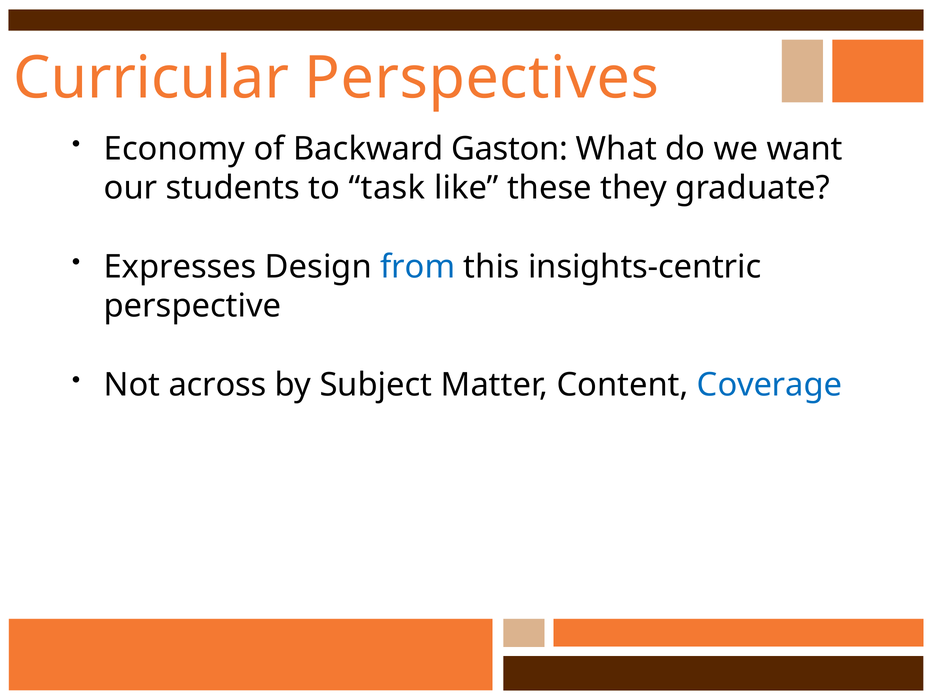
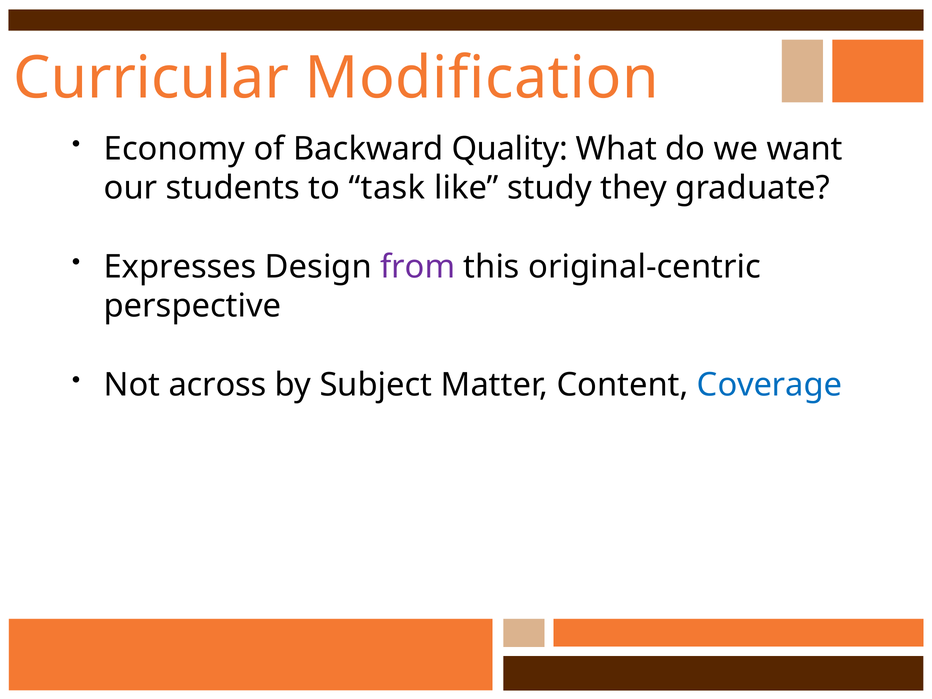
Perspectives: Perspectives -> Modification (482, 78)
Gaston: Gaston -> Quality (510, 149)
these: these -> study (549, 188)
from colour: blue -> purple (418, 267)
insights-centric: insights-centric -> original-centric (645, 267)
